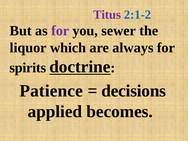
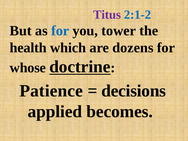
for colour: purple -> blue (60, 31)
sewer: sewer -> tower (119, 31)
liquor: liquor -> health (28, 48)
always: always -> dozens (133, 48)
spirits: spirits -> whose (28, 68)
